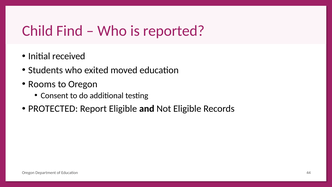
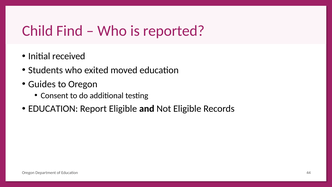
Rooms: Rooms -> Guides (42, 84)
PROTECTED: PROTECTED -> EDUCATION (53, 109)
